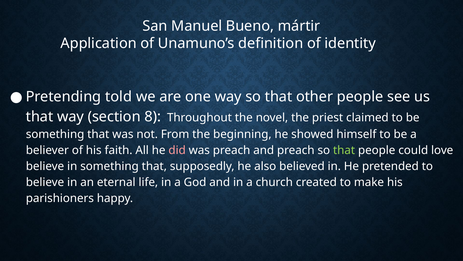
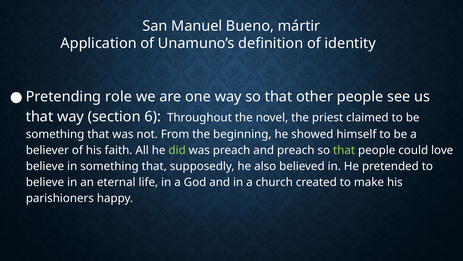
told: told -> role (119, 97)
8: 8 -> 6 (153, 117)
did colour: pink -> light green (177, 150)
